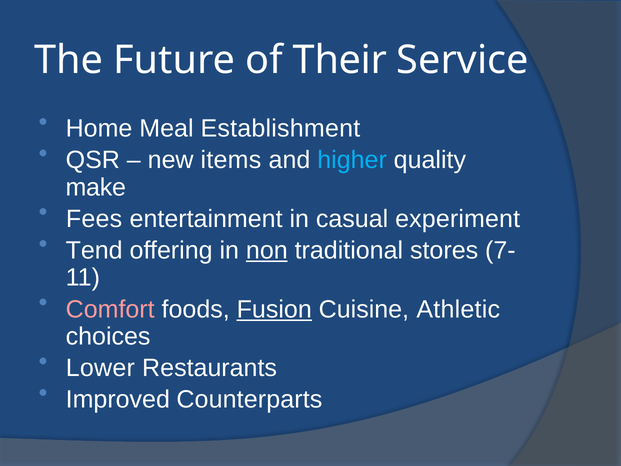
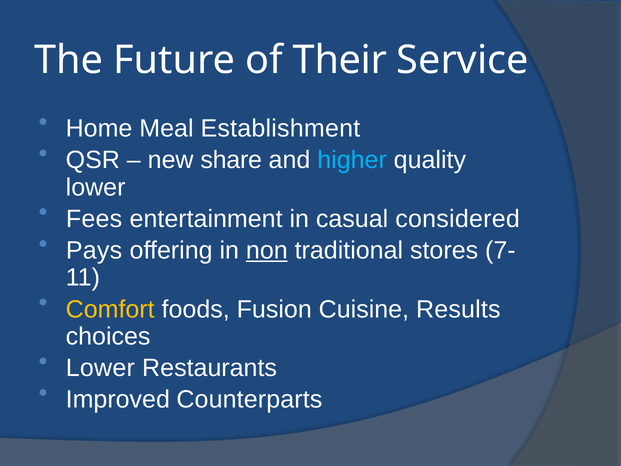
items: items -> share (231, 160)
make: make -> lower (96, 187)
experiment: experiment -> considered (458, 219)
Tend: Tend -> Pays (94, 250)
Comfort colour: pink -> yellow (110, 309)
Fusion underline: present -> none (274, 309)
Athletic: Athletic -> Results (458, 309)
